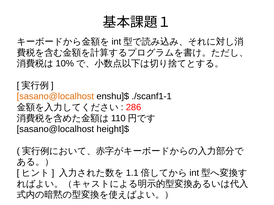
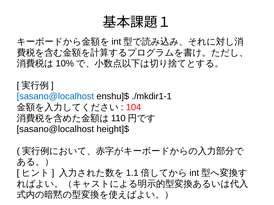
sasano@localhost colour: orange -> blue (55, 97)
./scanf1-1: ./scanf1-1 -> ./mkdir1-1 (152, 97)
286: 286 -> 104 (134, 108)
